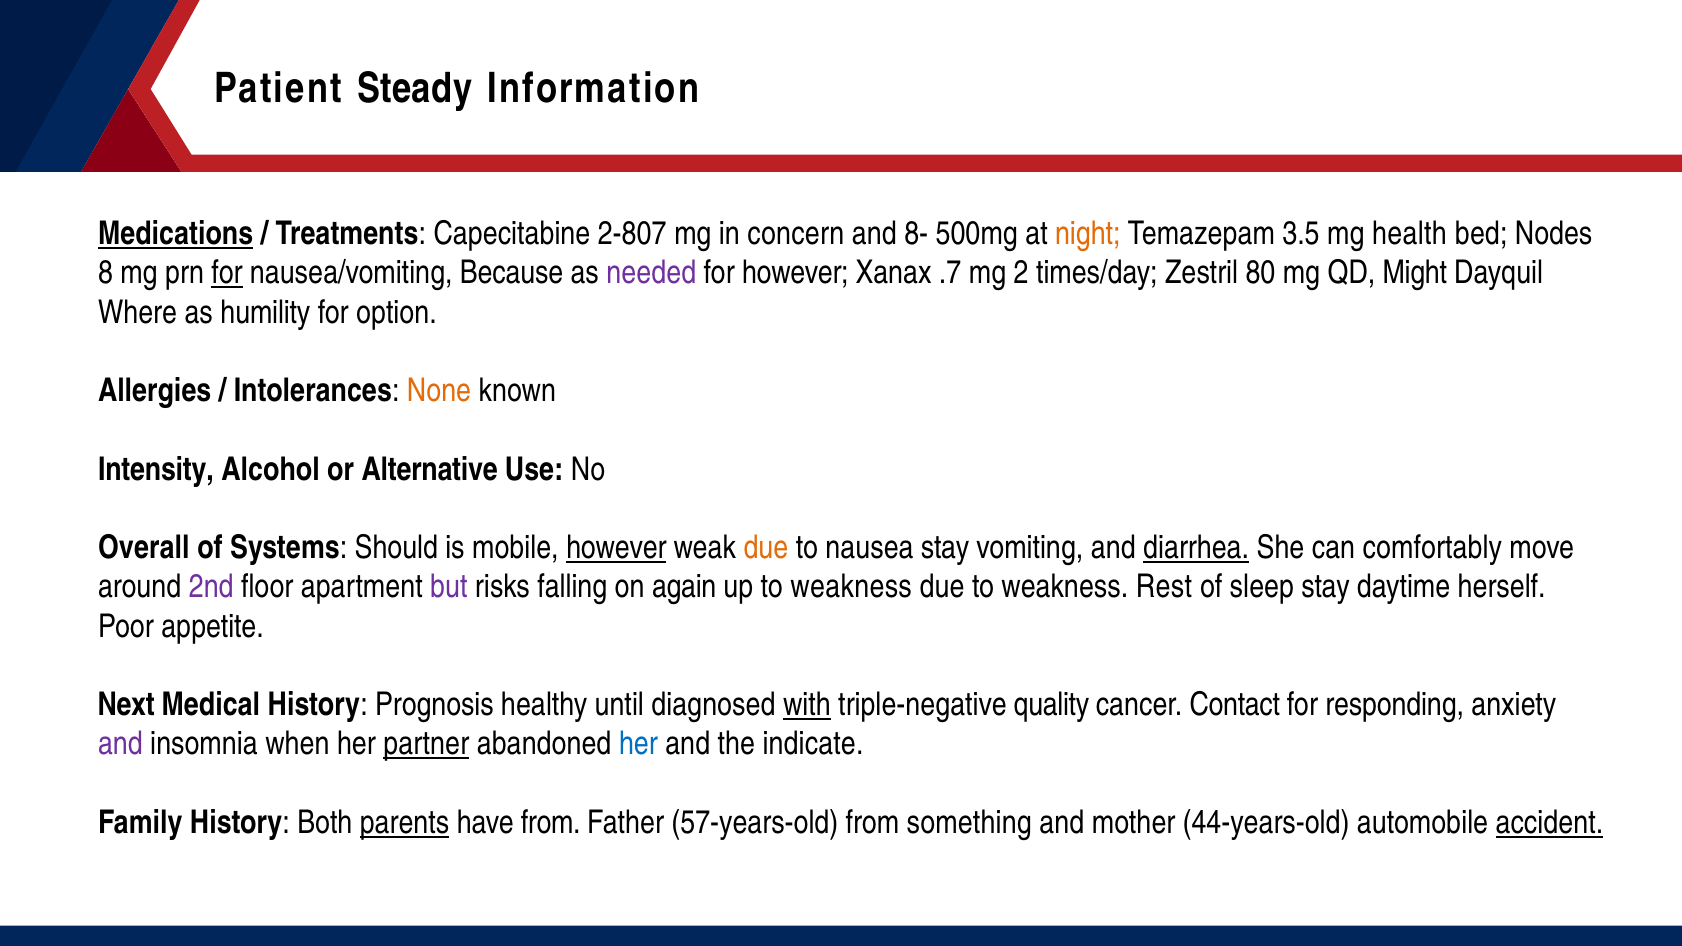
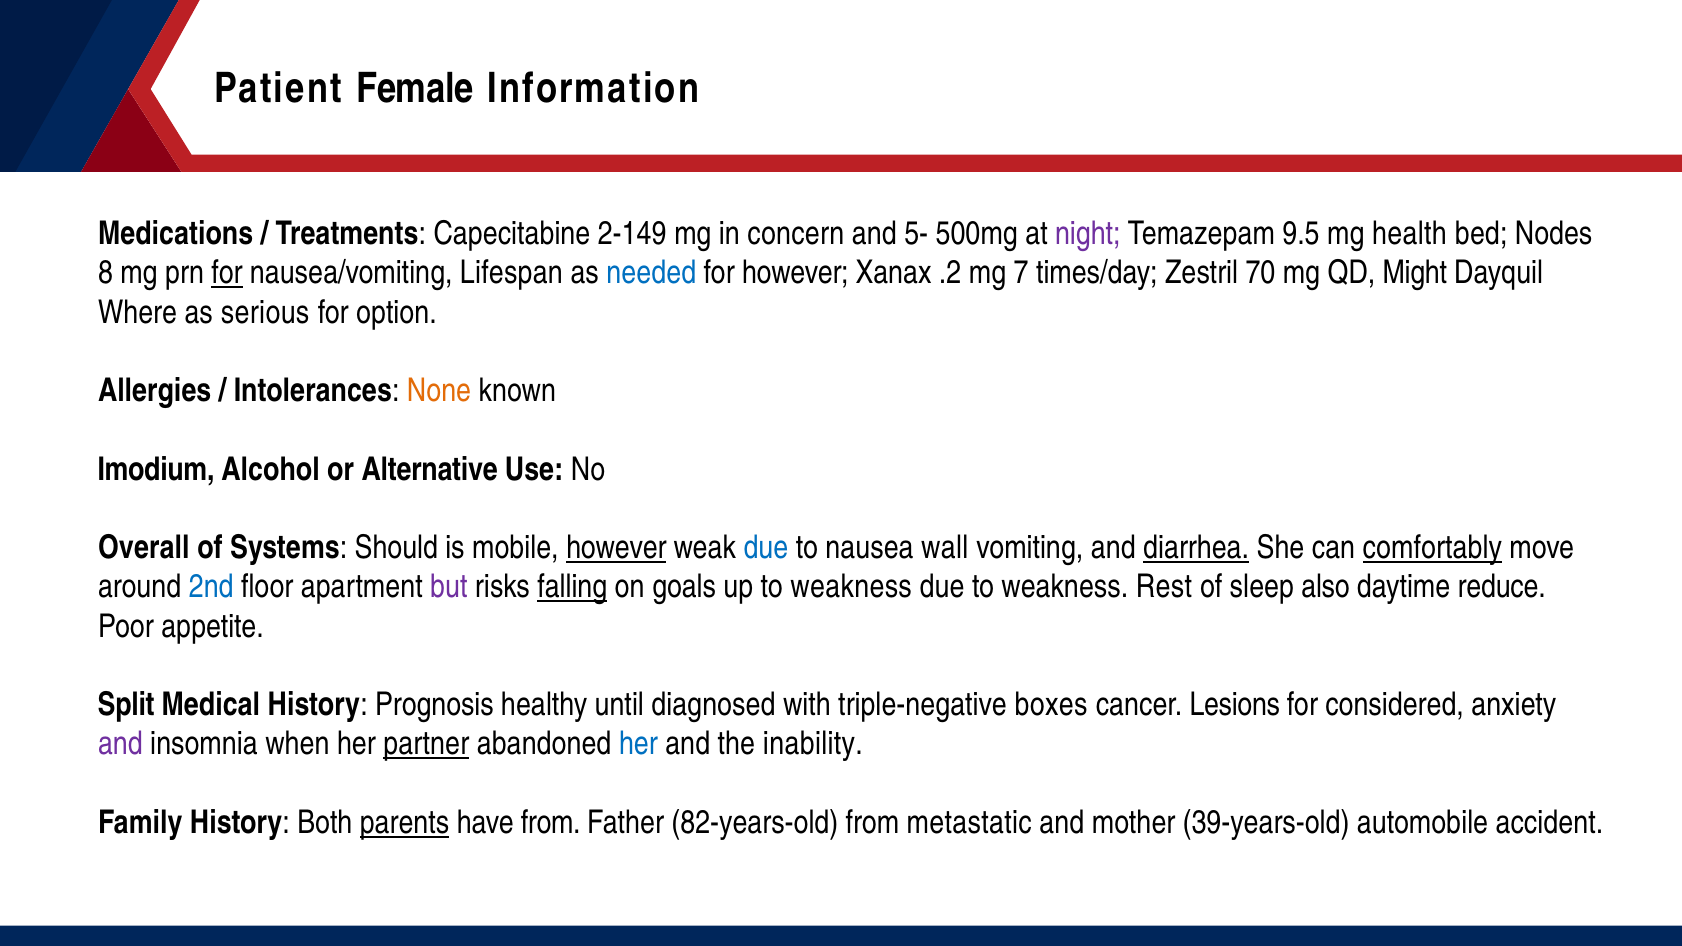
Steady: Steady -> Female (415, 89)
Medications underline: present -> none (176, 234)
2-807: 2-807 -> 2-149 (632, 234)
8-: 8- -> 5- (916, 234)
night colour: orange -> purple (1088, 234)
3.5: 3.5 -> 9.5 (1301, 234)
Because: Because -> Lifespan (511, 273)
needed colour: purple -> blue (651, 273)
.7: .7 -> .2 (950, 273)
2: 2 -> 7 (1021, 273)
80: 80 -> 70 (1260, 273)
humility: humility -> serious (265, 312)
Intensity: Intensity -> Imodium (156, 469)
due colour: orange -> blue (766, 548)
nausea stay: stay -> wall (945, 548)
comfortably underline: none -> present (1432, 548)
2nd colour: purple -> blue (211, 587)
falling underline: none -> present (572, 587)
again: again -> goals (684, 587)
sleep stay: stay -> also (1326, 587)
herself: herself -> reduce (1502, 587)
Next: Next -> Split (126, 705)
with underline: present -> none (807, 705)
quality: quality -> boxes (1051, 705)
Contact: Contact -> Lesions (1235, 705)
responding: responding -> considered (1395, 705)
indicate: indicate -> inability (813, 744)
57-years-old: 57-years-old -> 82-years-old (755, 823)
something: something -> metastatic (969, 823)
44-years-old: 44-years-old -> 39-years-old (1266, 823)
accident underline: present -> none (1549, 823)
